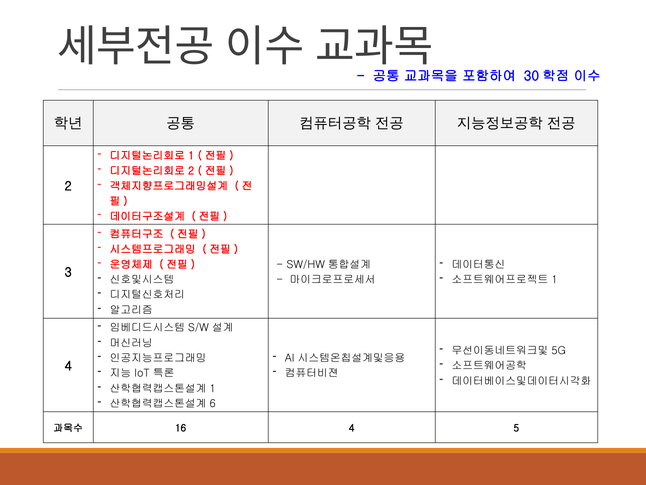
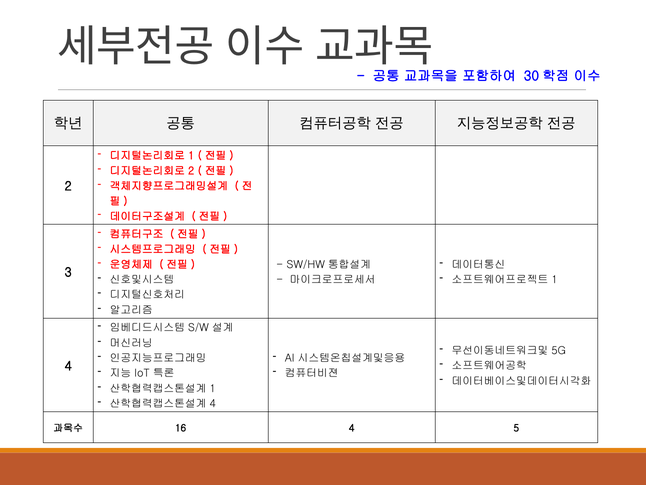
6: 6 -> 4 (213, 403)
